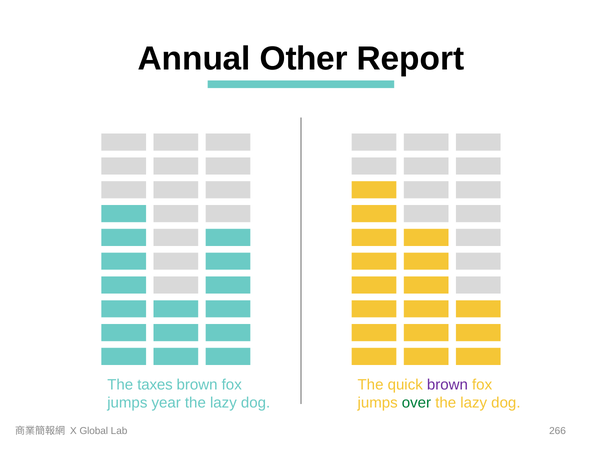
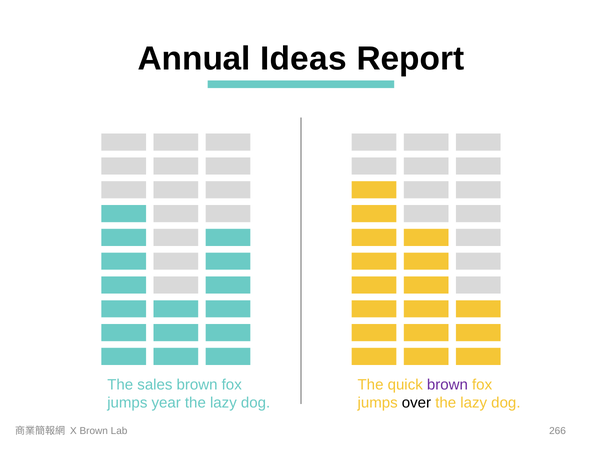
Other: Other -> Ideas (303, 59)
taxes: taxes -> sales (155, 385)
over colour: green -> black (416, 403)
X Global: Global -> Brown (94, 431)
